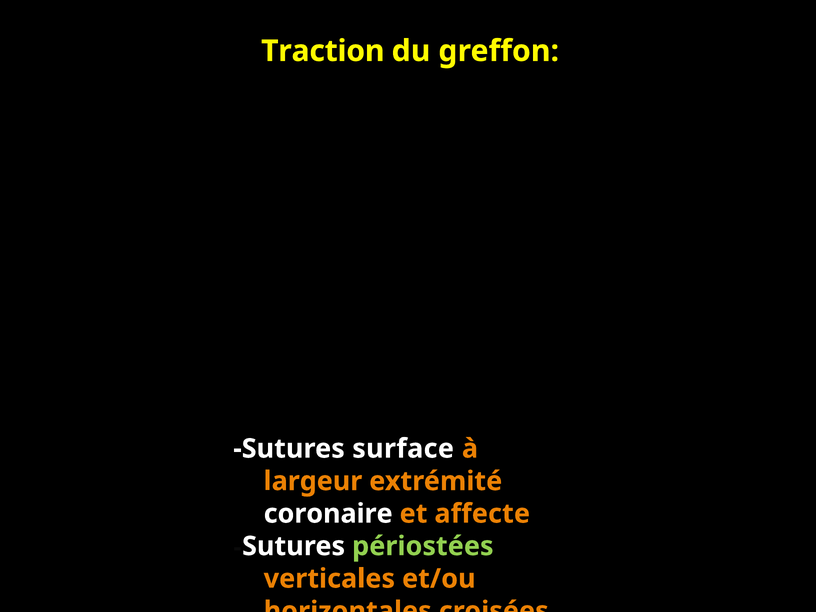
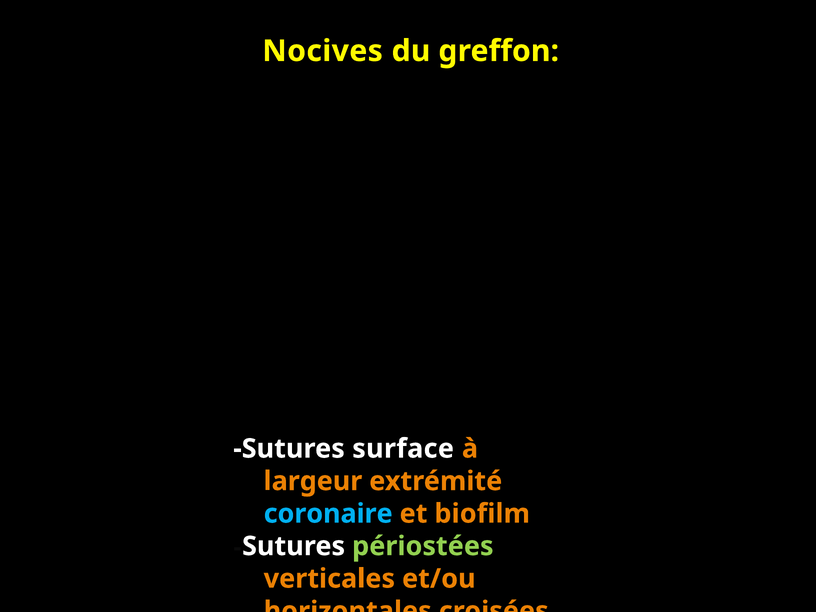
Traction: Traction -> Nocives (323, 51)
coronaire colour: white -> light blue (328, 514)
affecte: affecte -> biofilm (482, 514)
